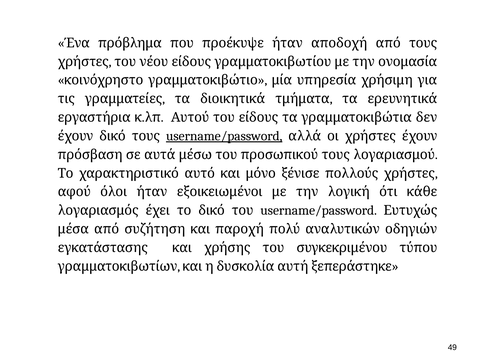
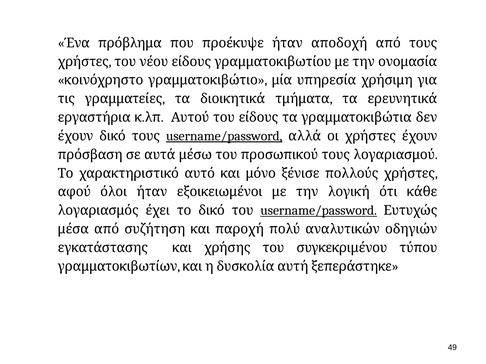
username/password underline: none -> present (319, 211)
